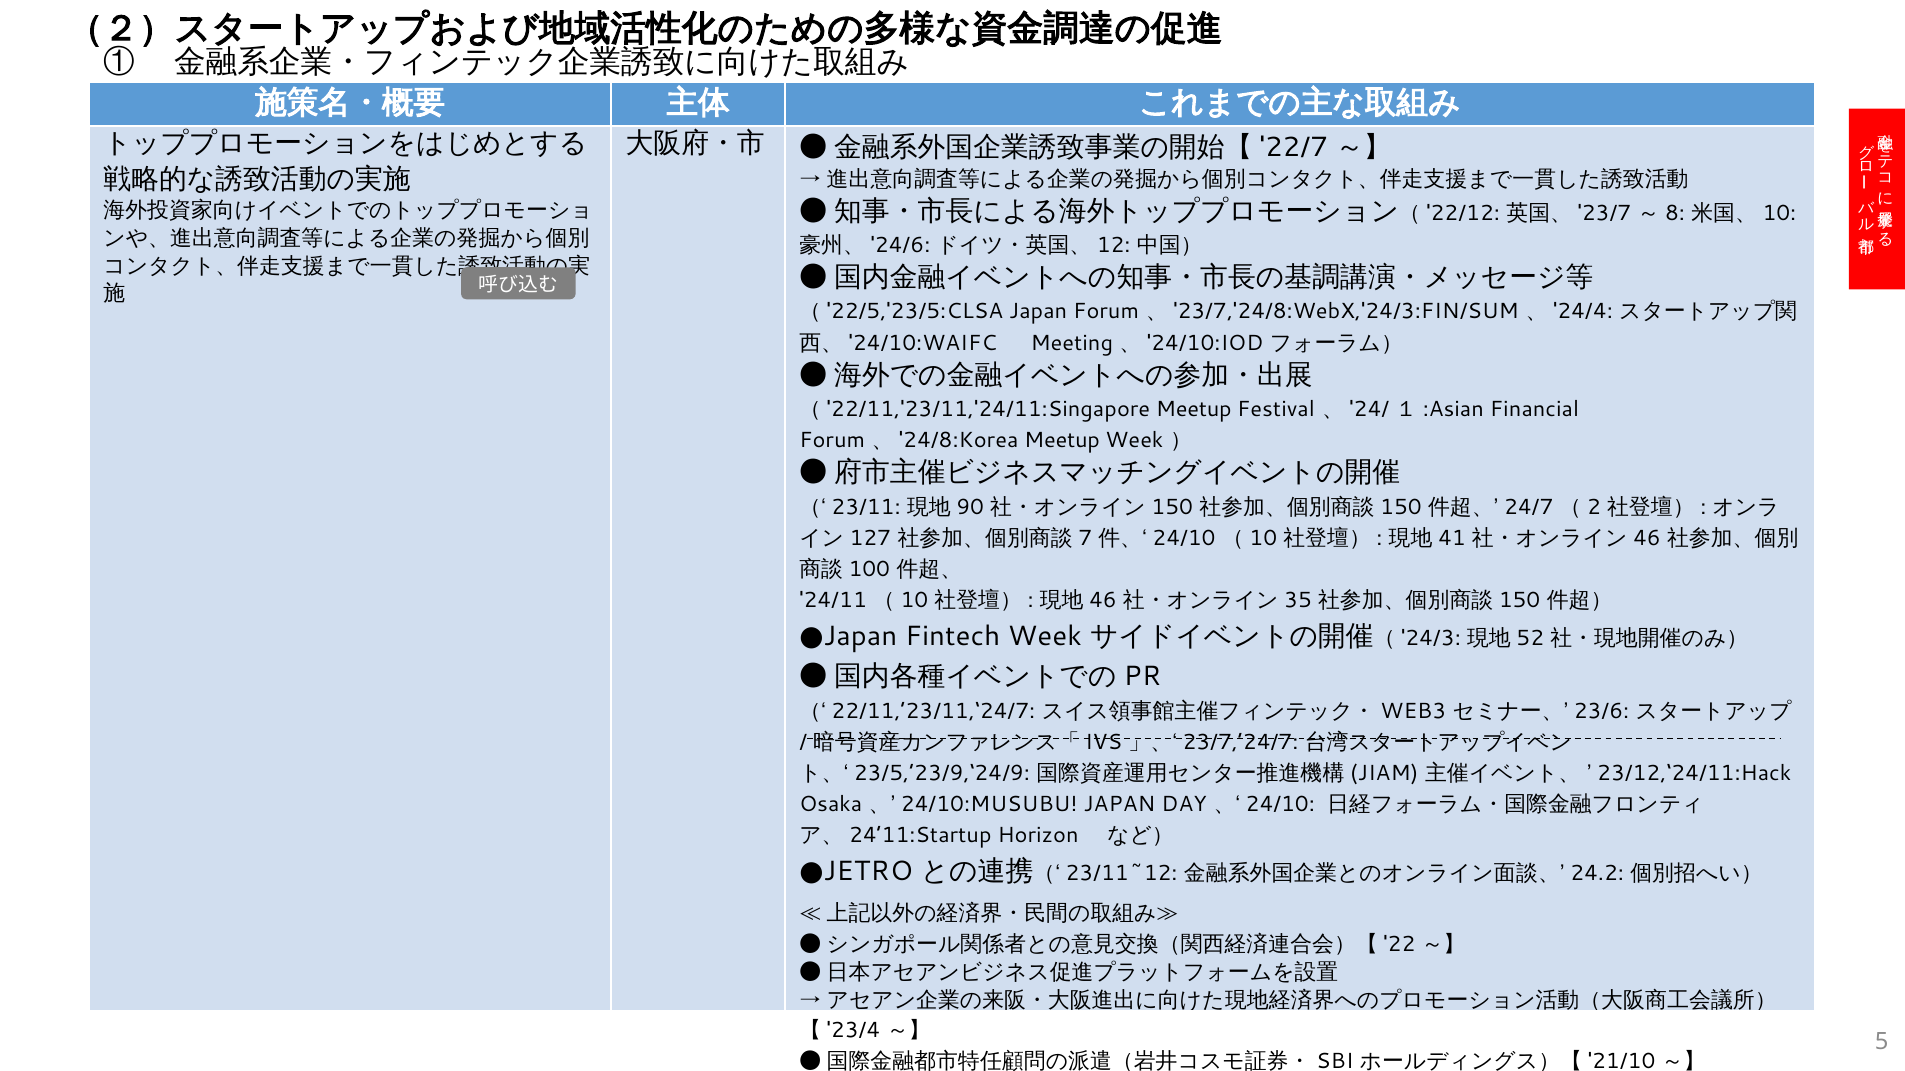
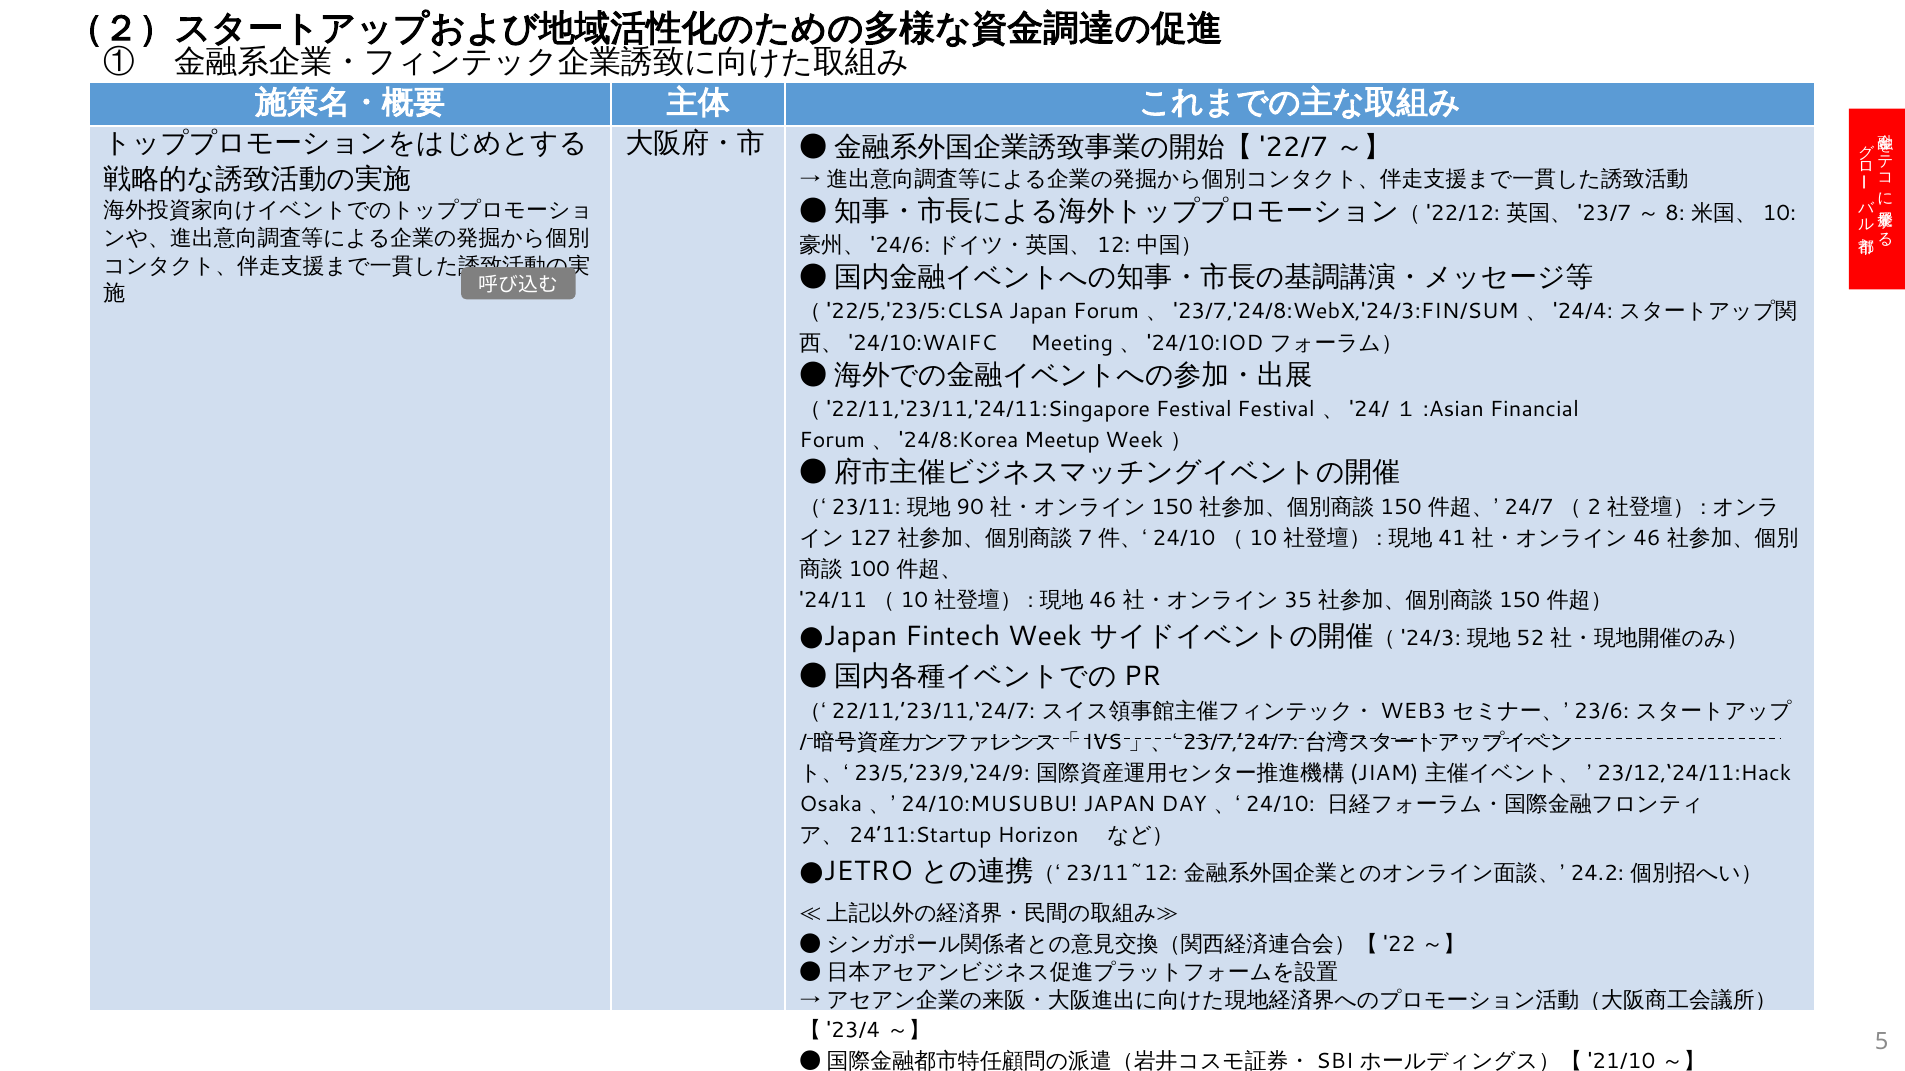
Meetup: Meetup -> Festival (1194, 410)
